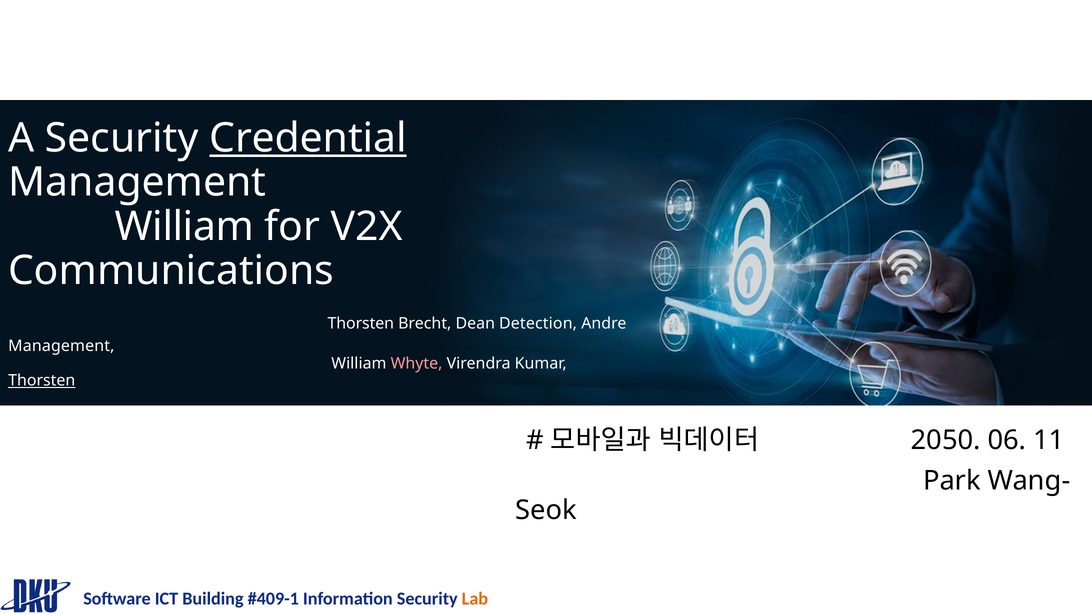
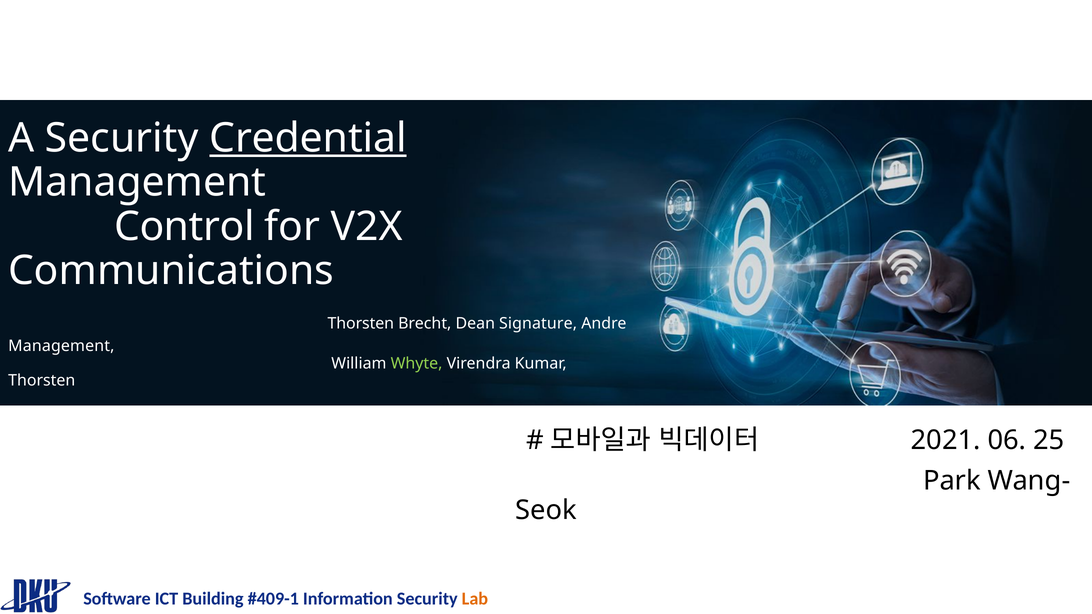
William: William -> Control (184, 227)
Detection: Detection -> Signature (538, 324)
Whyte colour: pink -> light green (417, 363)
Thorsten underline: present -> none (42, 381)
2050: 2050 -> 2021 (946, 440)
11: 11 -> 25 (1049, 440)
